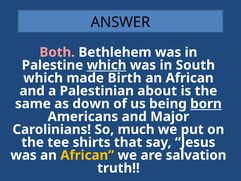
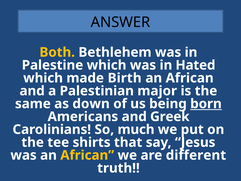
Both colour: pink -> yellow (57, 52)
which underline: present -> none (107, 65)
South: South -> Hated (195, 65)
about: about -> major (157, 91)
Major: Major -> Greek (170, 116)
salvation: salvation -> different (196, 155)
